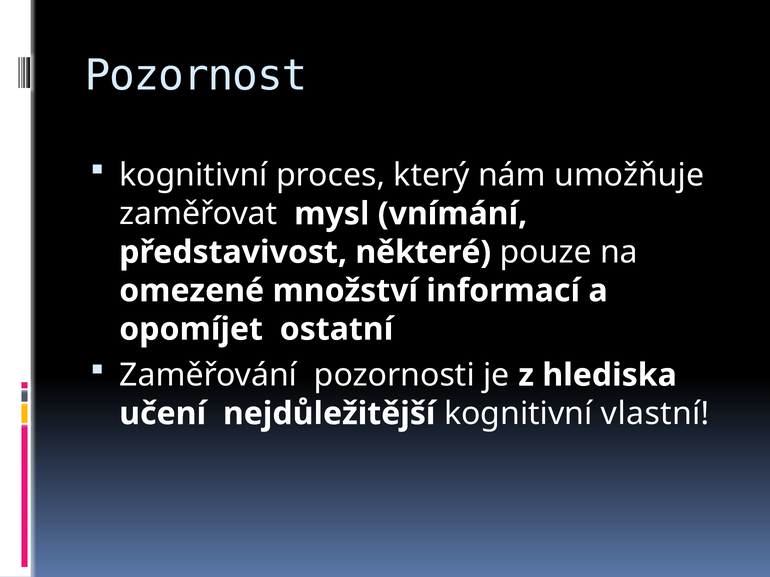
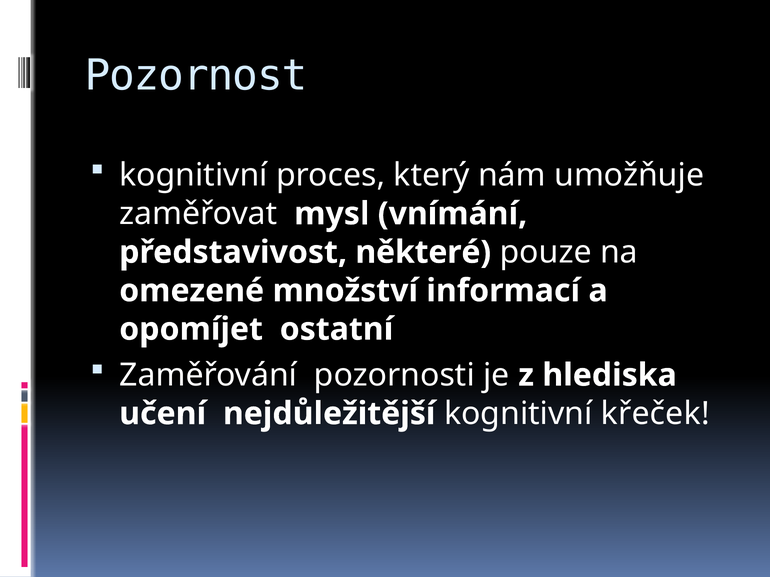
vlastní: vlastní -> křeček (655, 414)
